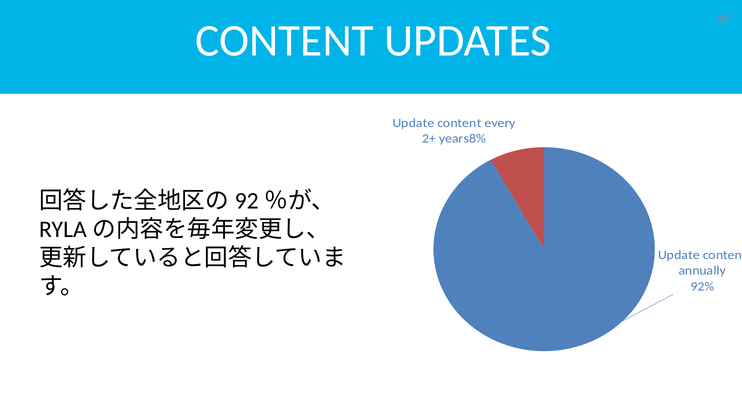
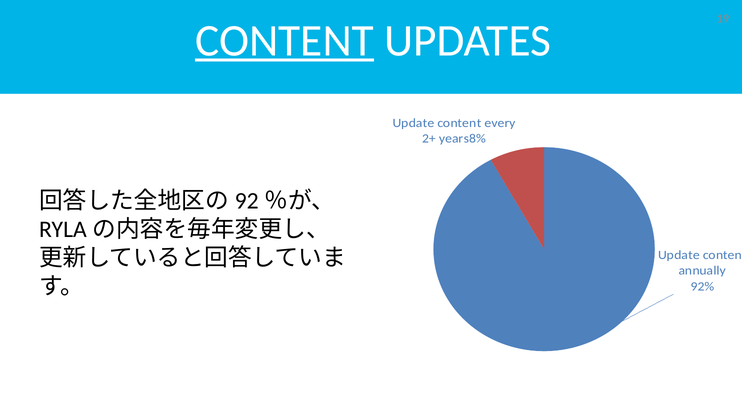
CONTENT underline: none -> present (284, 40)
